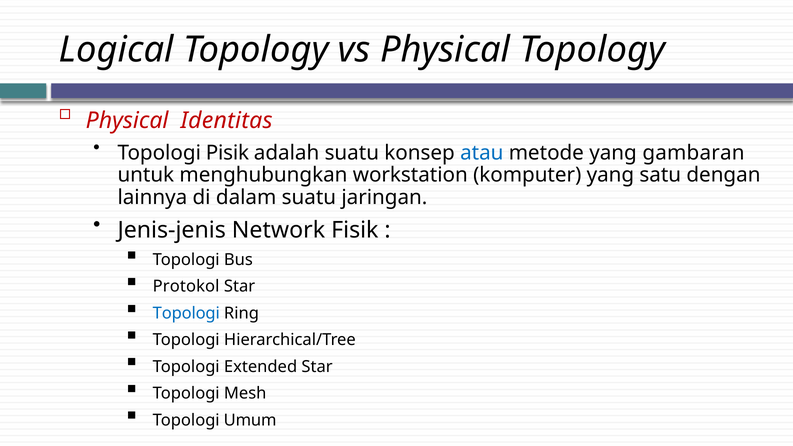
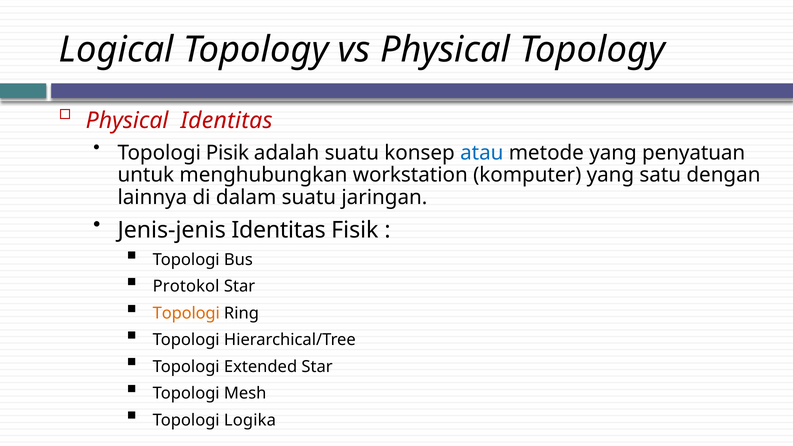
gambaran: gambaran -> penyatuan (694, 153)
Jenis-jenis Network: Network -> Identitas (279, 230)
Topologi colour: blue -> orange (186, 313)
Umum: Umum -> Logika (250, 420)
